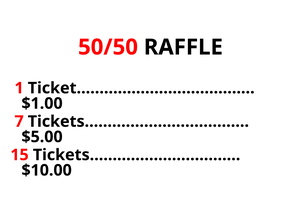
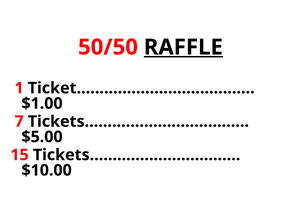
RAFFLE underline: none -> present (183, 47)
